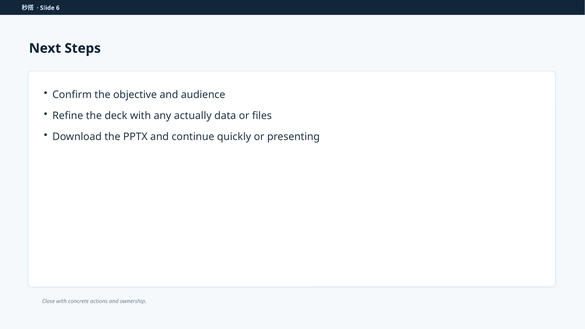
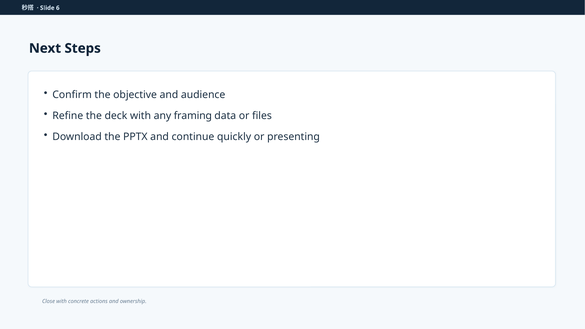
actually: actually -> framing (193, 116)
